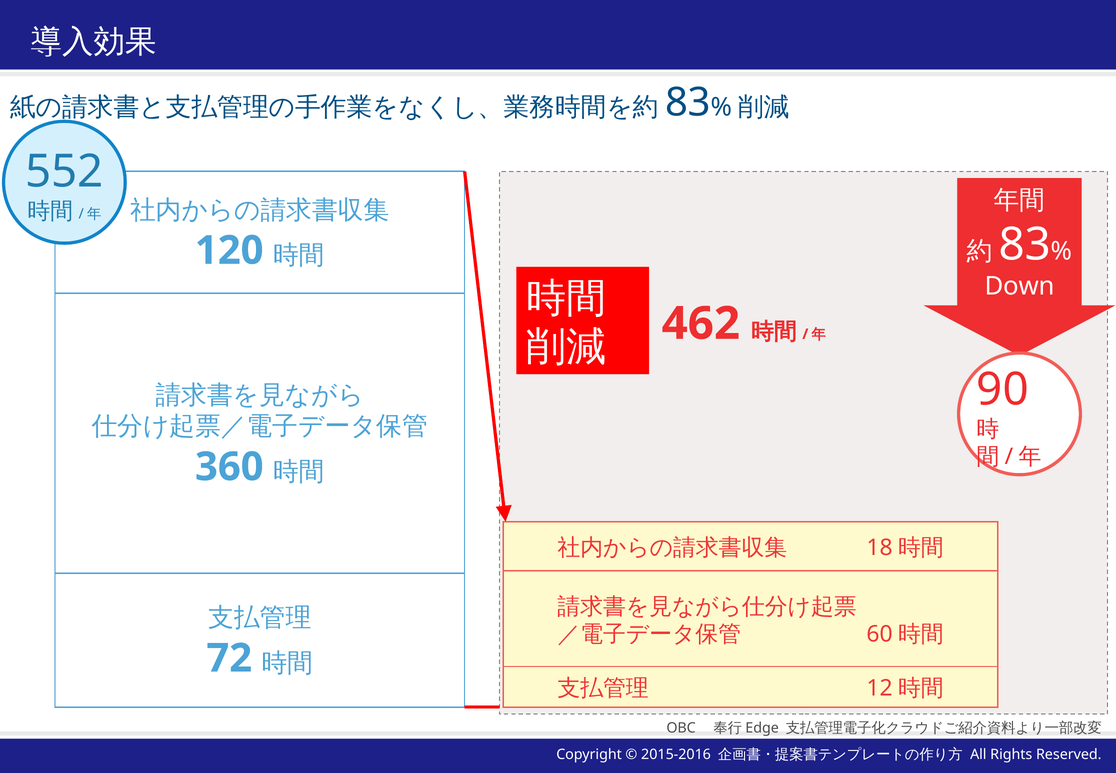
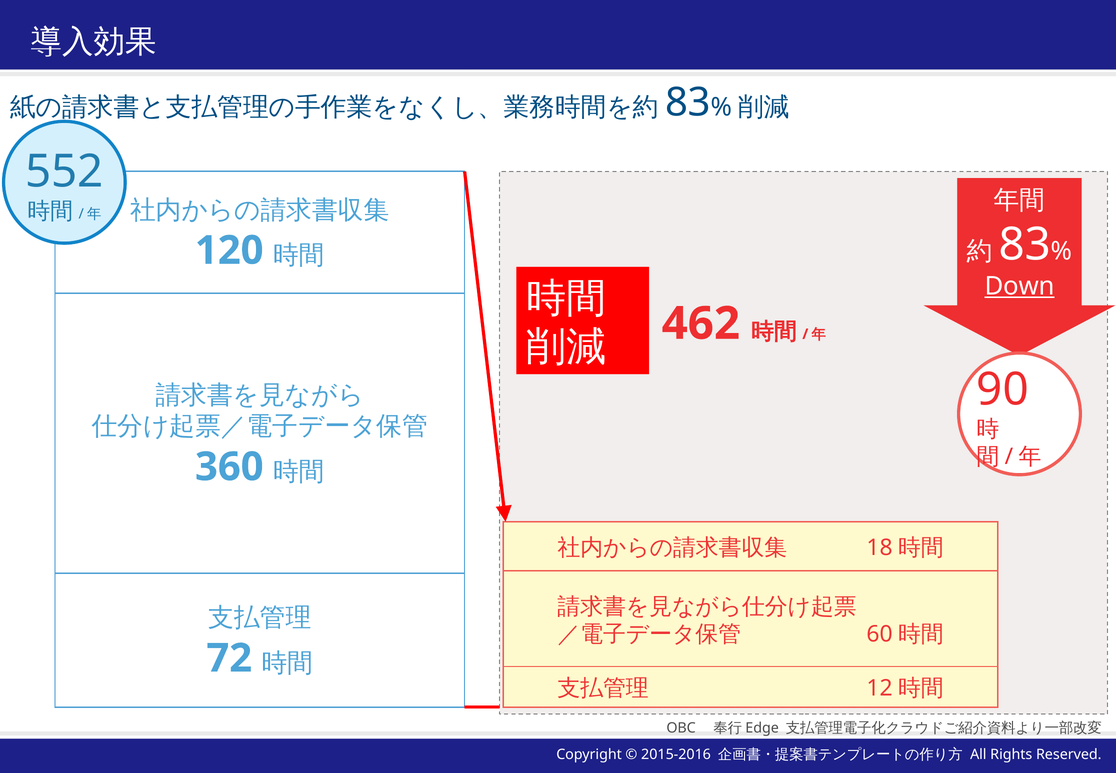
Down underline: none -> present (1020, 286)
